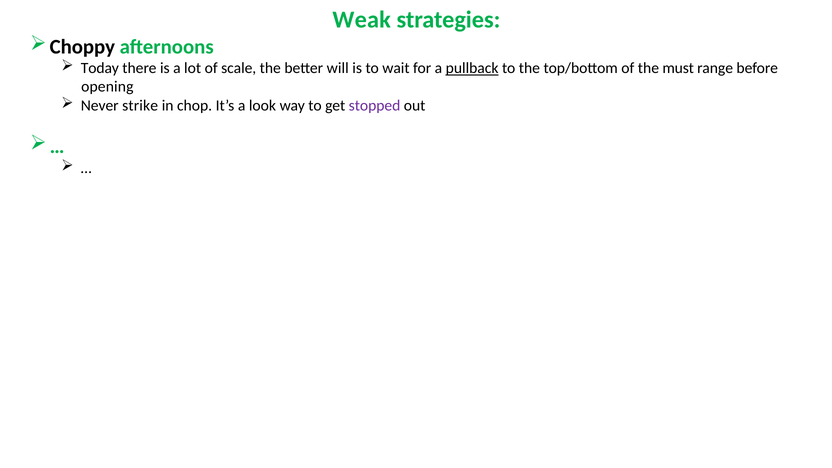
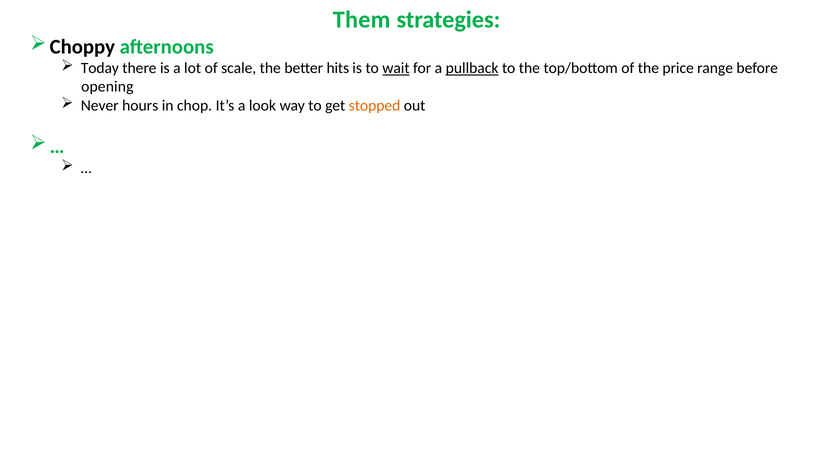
Weak: Weak -> Them (362, 20)
will: will -> hits (338, 68)
wait underline: none -> present (396, 68)
must: must -> price (678, 68)
strike: strike -> hours (140, 106)
stopped colour: purple -> orange (375, 106)
